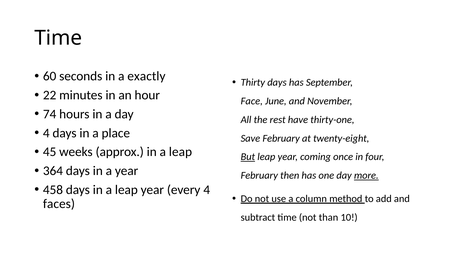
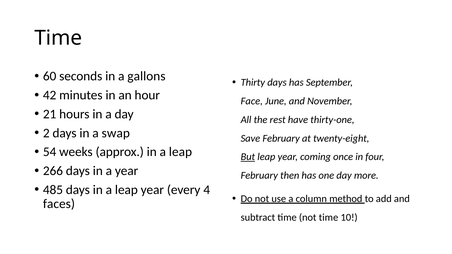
exactly: exactly -> gallons (146, 76)
22: 22 -> 42 (50, 95)
74: 74 -> 21 (50, 114)
4: 4 -> 2 (46, 133)
place: place -> swap (116, 133)
45: 45 -> 54 (50, 152)
364: 364 -> 266 (53, 171)
more underline: present -> none (366, 176)
458: 458 -> 485 (53, 190)
not than: than -> time (329, 218)
